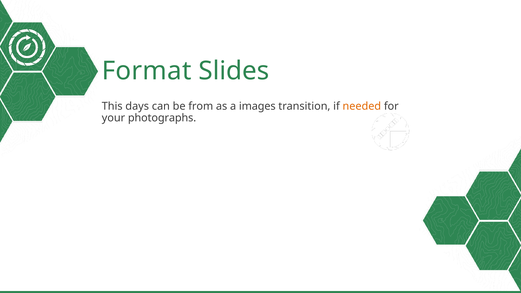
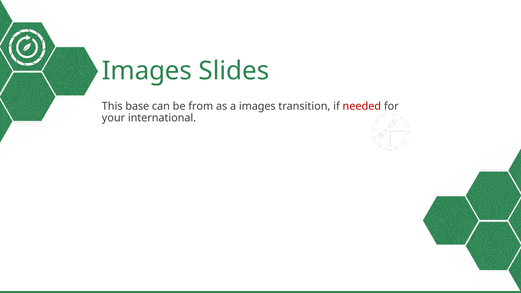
Format: Format -> Images (147, 71)
days: days -> base (137, 106)
needed colour: orange -> red (362, 106)
photographs: photographs -> international (162, 118)
